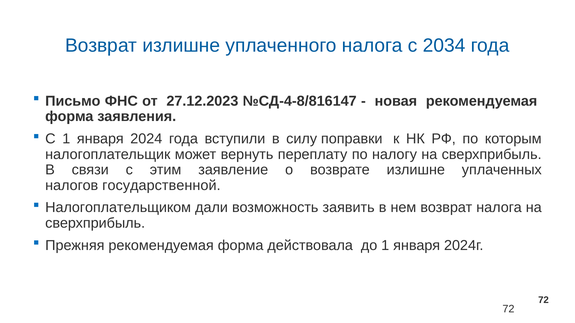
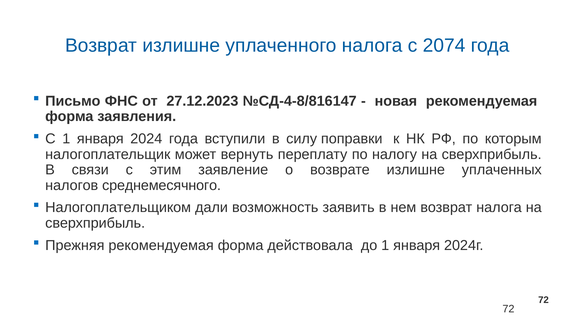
2034: 2034 -> 2074 (444, 46)
государственной: государственной -> среднемесячного (162, 186)
